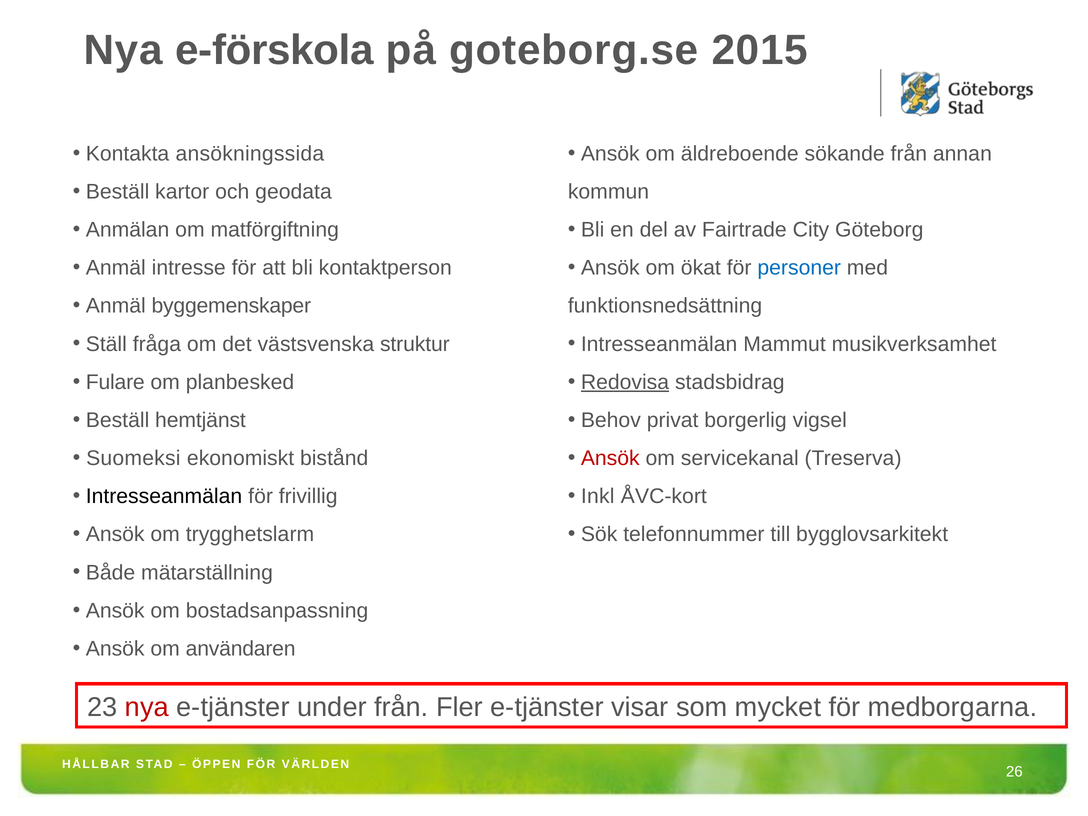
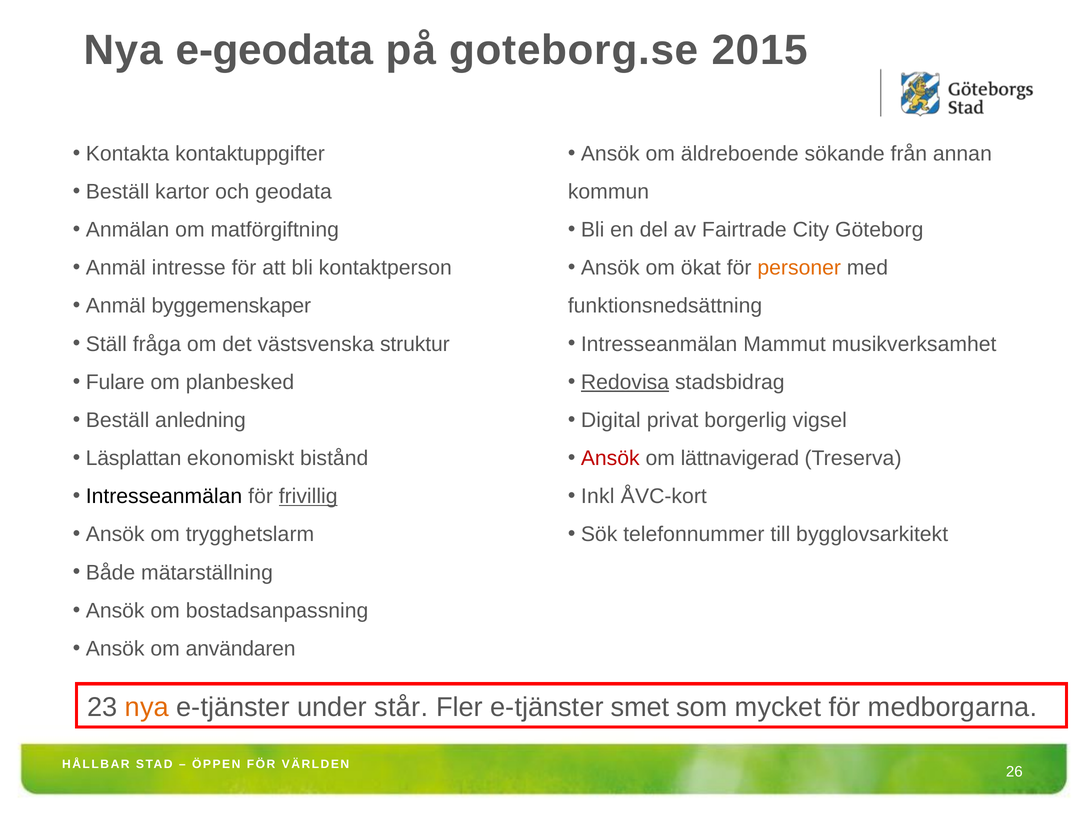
e-förskola: e-förskola -> e-geodata (274, 50)
ansökningssida: ansökningssida -> kontaktuppgifter (250, 154)
personer colour: blue -> orange (799, 268)
hemtjänst: hemtjänst -> anledning (200, 420)
Behov: Behov -> Digital (611, 420)
Suomeksi: Suomeksi -> Läsplattan (134, 458)
servicekanal: servicekanal -> lättnavigerad (740, 458)
frivillig underline: none -> present (308, 496)
nya colour: red -> orange (147, 707)
under från: från -> står (401, 707)
visar: visar -> smet (640, 707)
